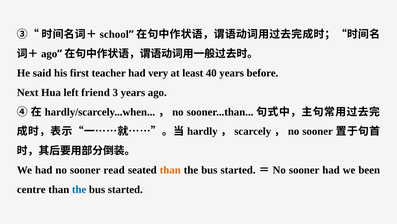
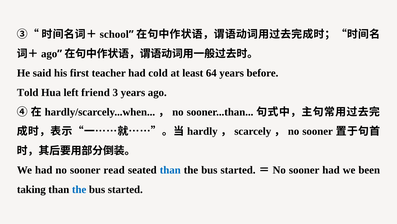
very: very -> cold (158, 73)
40: 40 -> 64 (211, 73)
Next: Next -> Told (28, 92)
than colour: orange -> blue (170, 170)
centre: centre -> taking (31, 189)
